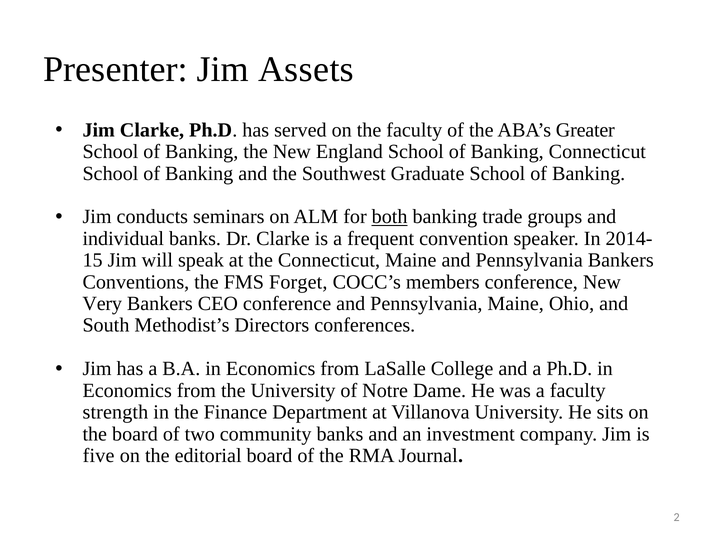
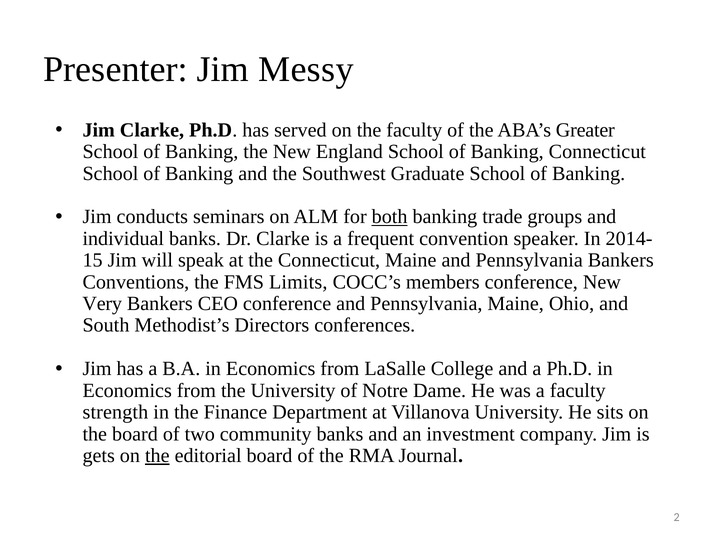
Assets: Assets -> Messy (306, 69)
Forget: Forget -> Limits (298, 282)
five: five -> gets (99, 456)
the underline: none -> present (157, 456)
